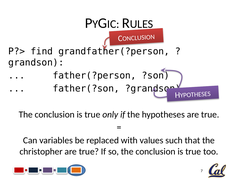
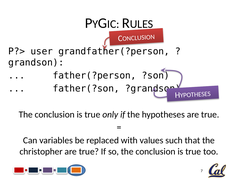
find: find -> user (42, 51)
